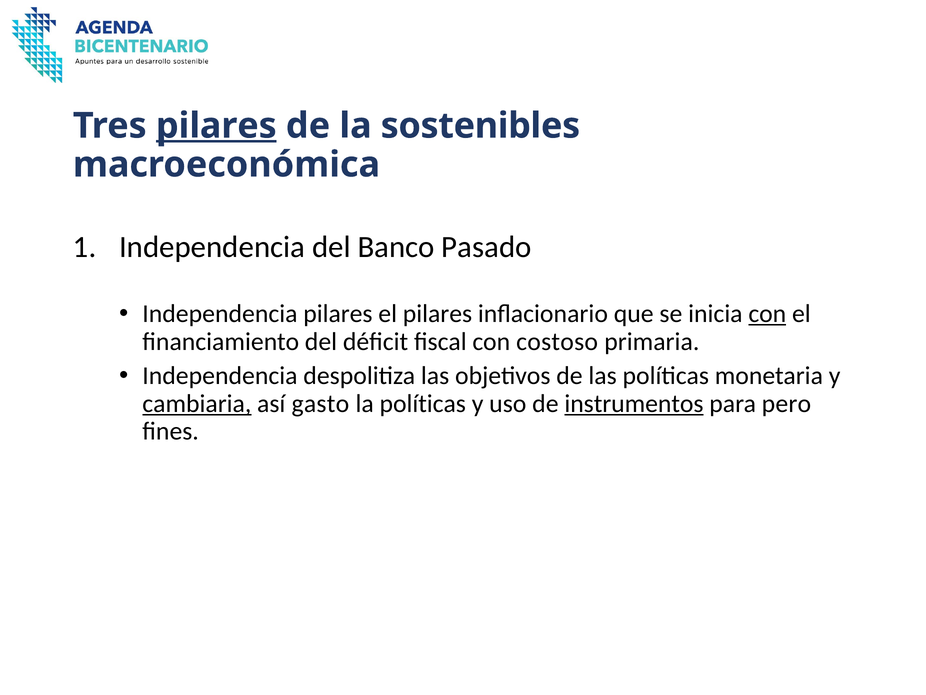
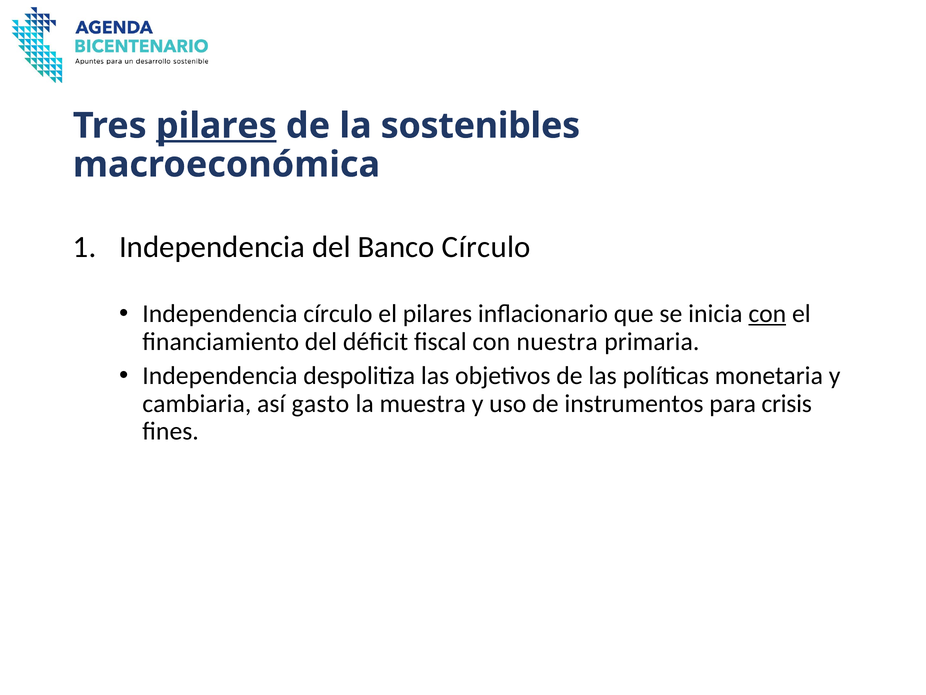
Banco Pasado: Pasado -> Círculo (486, 247)
Independencia pilares: pilares -> círculo (338, 313)
costoso: costoso -> nuestra (557, 341)
cambiaria underline: present -> none (197, 403)
la políticas: políticas -> muestra (423, 403)
instrumentos underline: present -> none (634, 403)
pero: pero -> crisis (787, 403)
